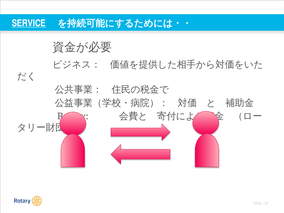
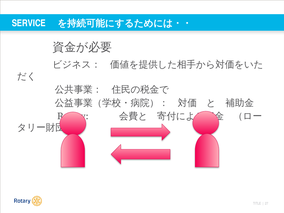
SERVICE underline: present -> none (29, 23)
